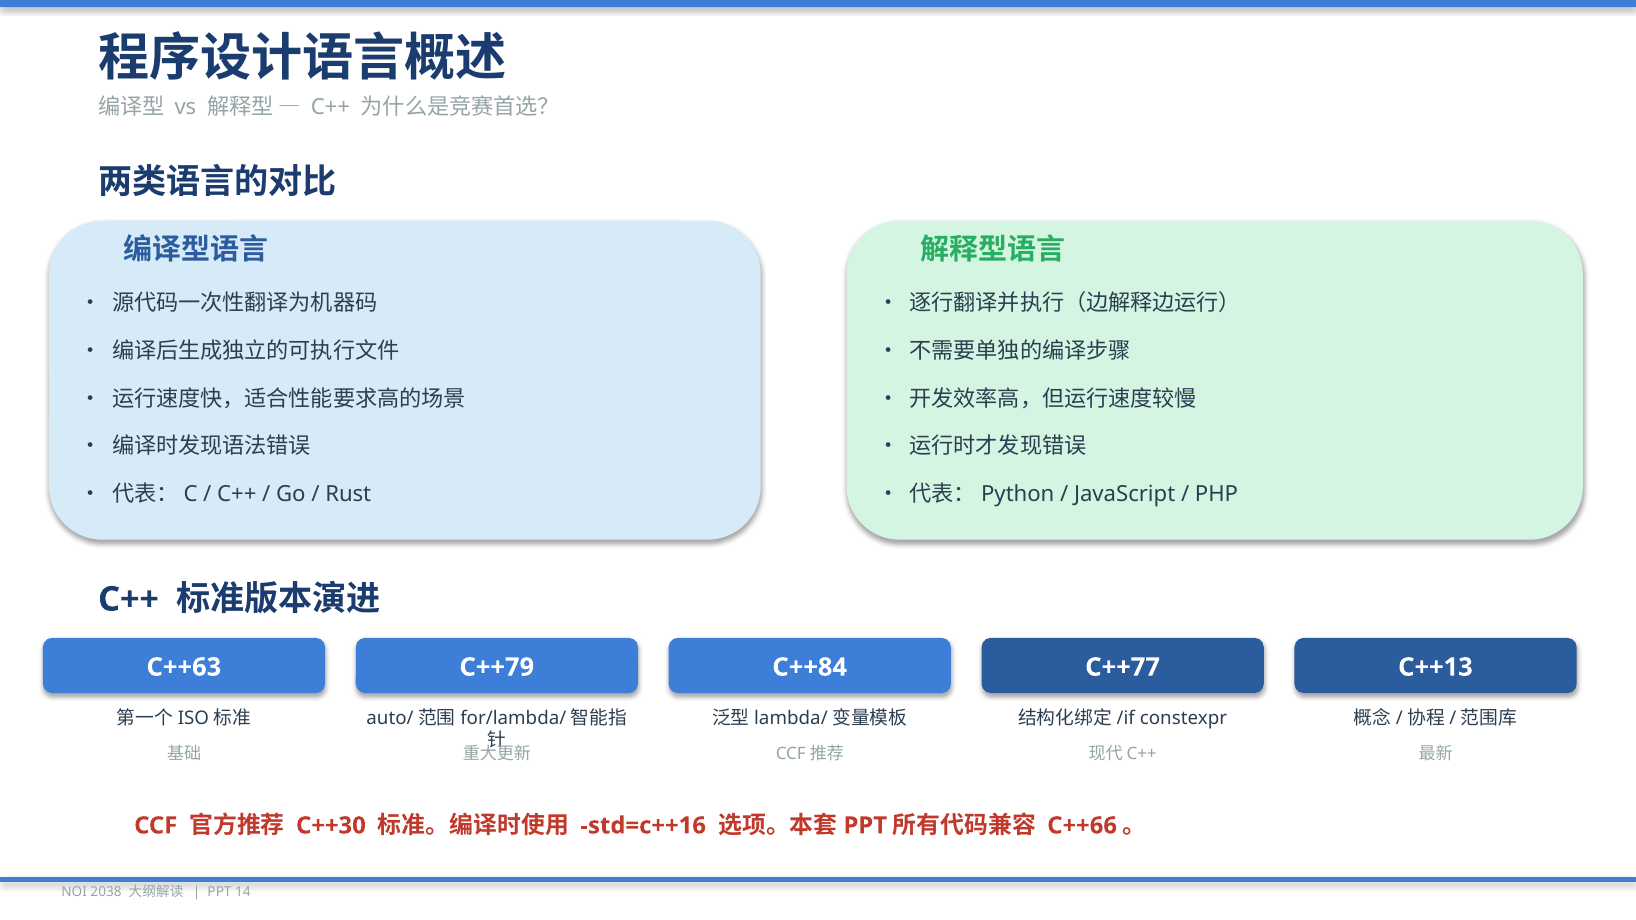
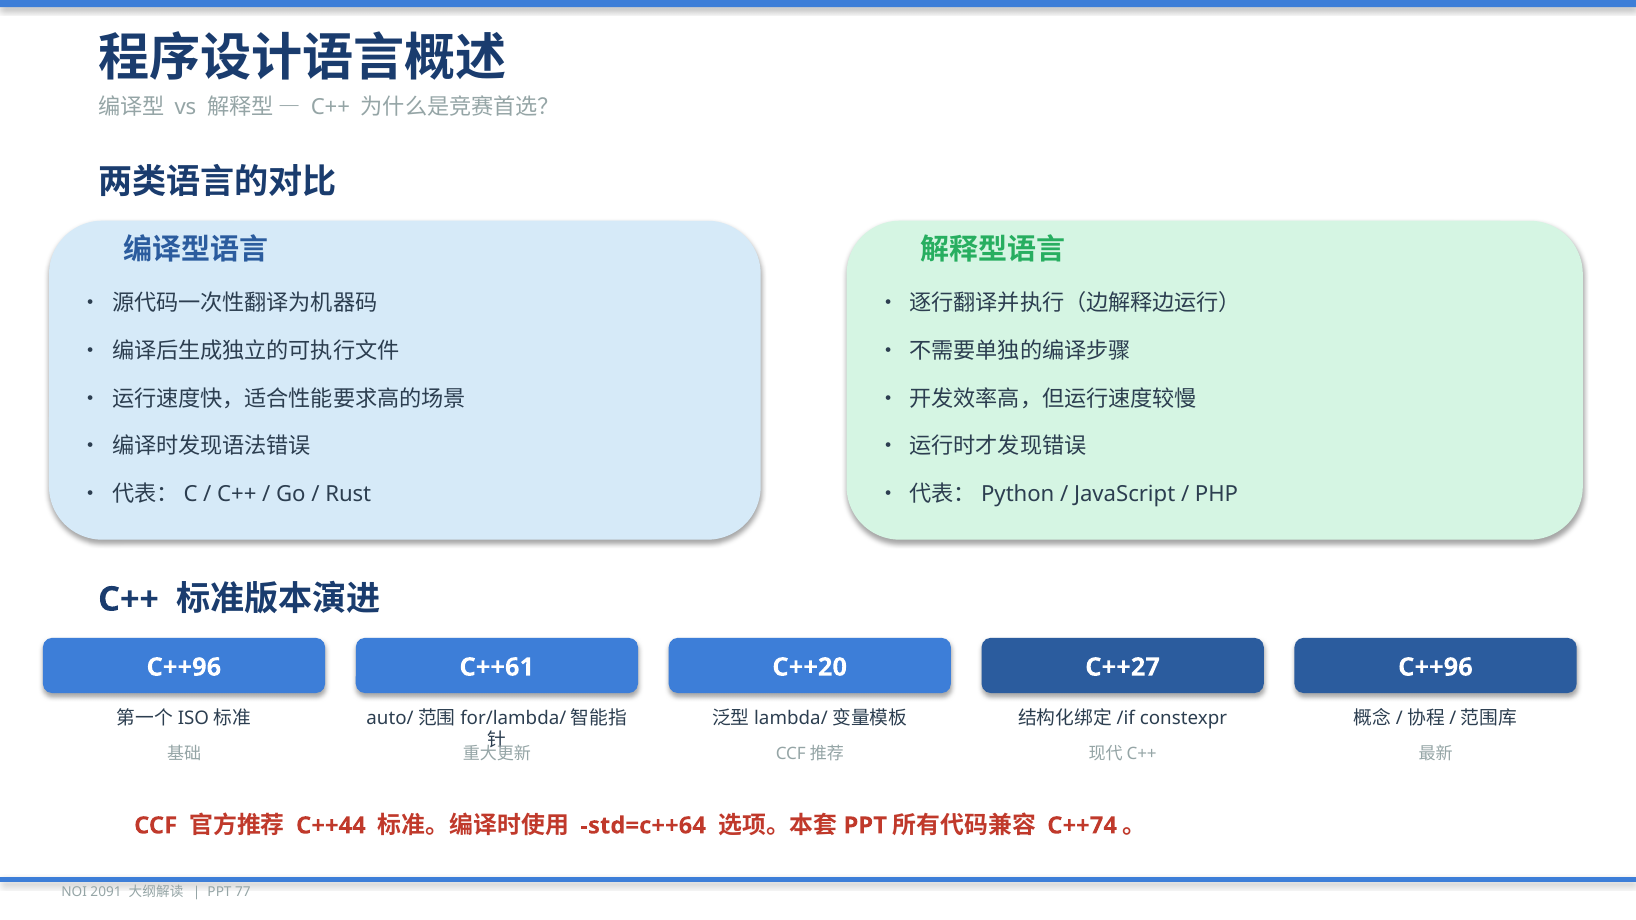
C++63: C++63 -> C++96 (184, 667)
C++79: C++79 -> C++61 (497, 667)
C++84: C++84 -> C++20 (810, 667)
C++77: C++77 -> C++27 (1123, 667)
C++13: C++13 -> C++96 (1435, 667)
C++30: C++30 -> C++44 (331, 826)
std=c++16: std=c++16 -> std=c++64 (643, 826)
C++66: C++66 -> C++74 (1082, 826)
2038: 2038 -> 2091 (106, 893)
14: 14 -> 77 (243, 893)
